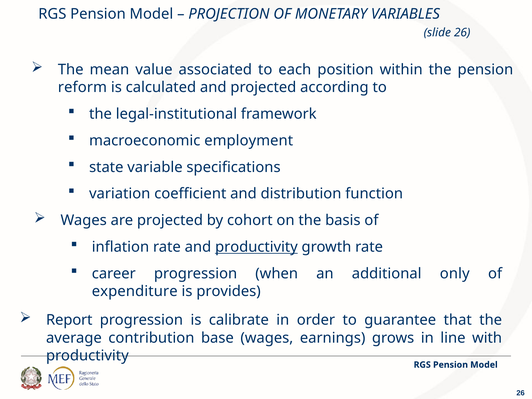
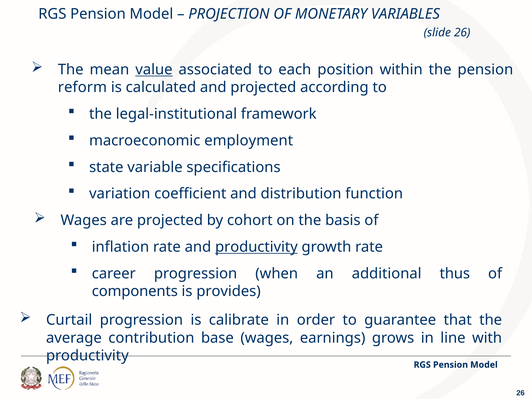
value underline: none -> present (154, 70)
only: only -> thus (455, 274)
expenditure: expenditure -> components (135, 291)
Report: Report -> Curtail (69, 320)
